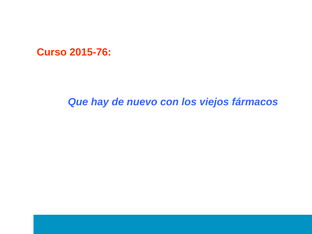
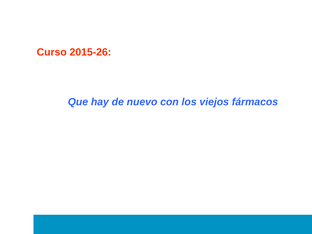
2015-76: 2015-76 -> 2015-26 (90, 52)
